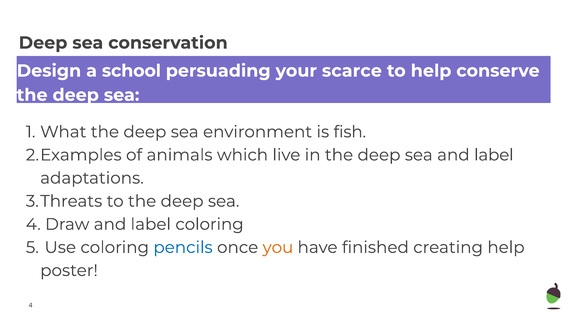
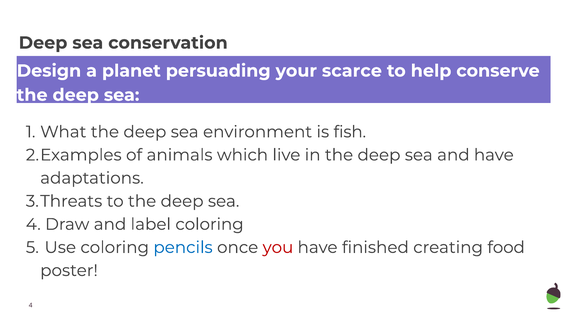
school: school -> planet (131, 71)
sea and label: label -> have (494, 155)
you colour: orange -> red (278, 247)
creating help: help -> food (506, 247)
